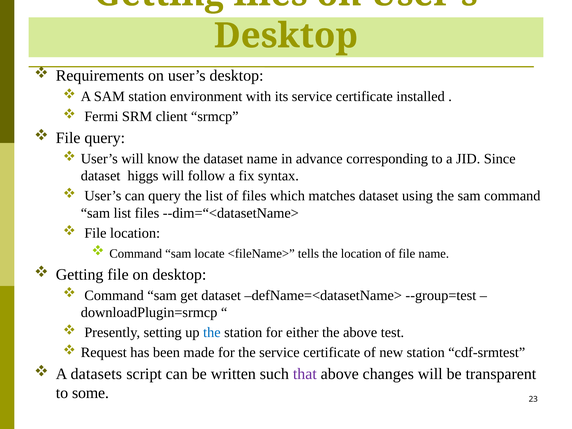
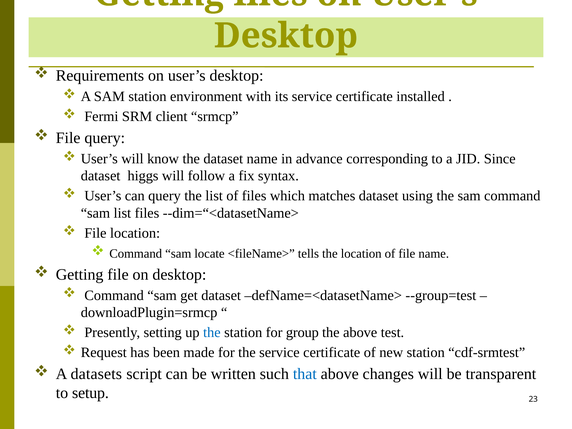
either: either -> group (302, 332)
that colour: purple -> blue (305, 374)
some: some -> setup (90, 393)
